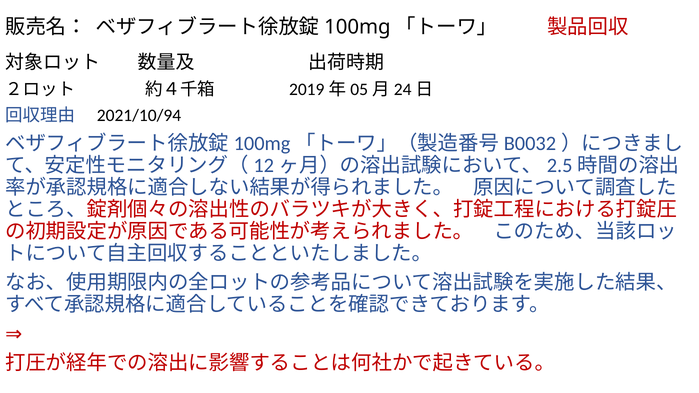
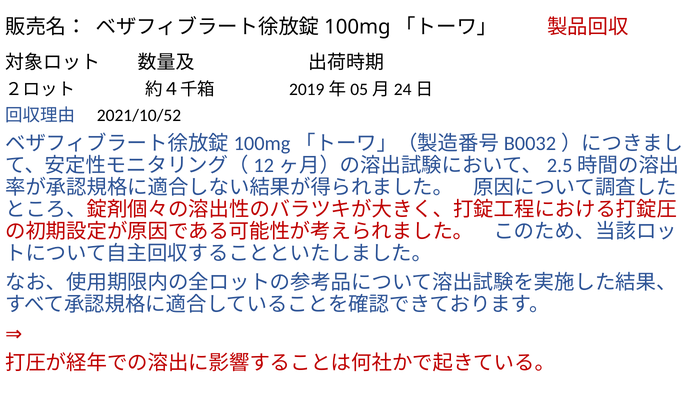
2021/10/94: 2021/10/94 -> 2021/10/52 (139, 116)
